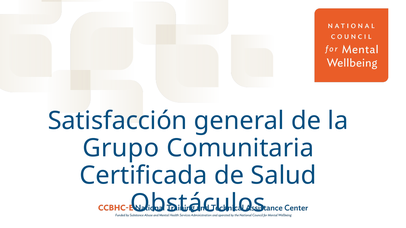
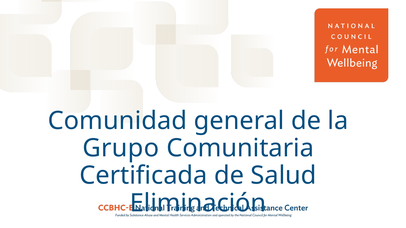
Satisfacción: Satisfacción -> Comunidad (117, 121)
Obstáculos: Obstáculos -> Eliminación (198, 203)
